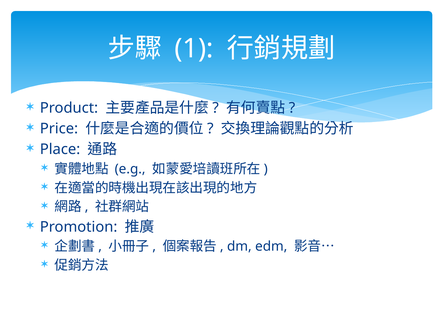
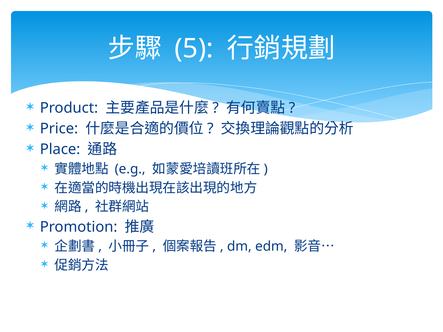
1: 1 -> 5 (194, 49)
